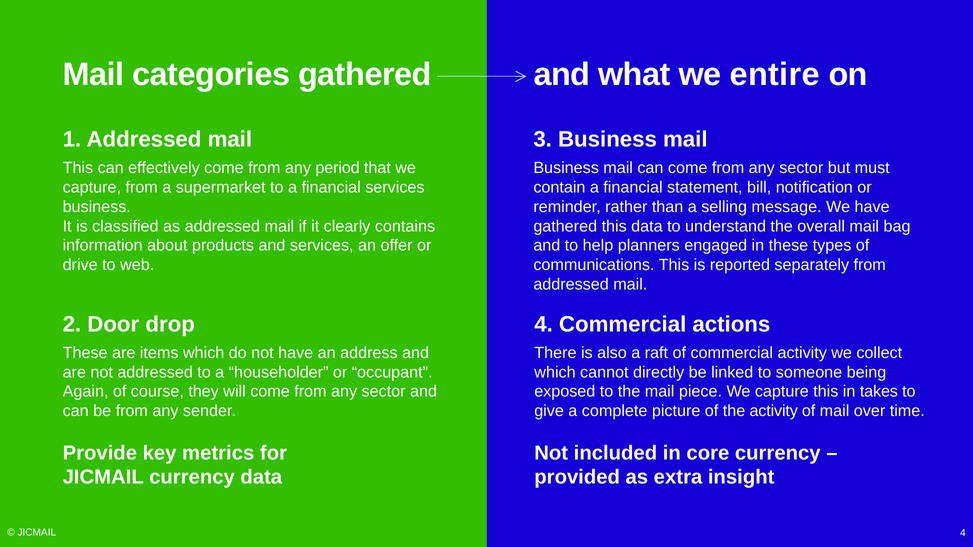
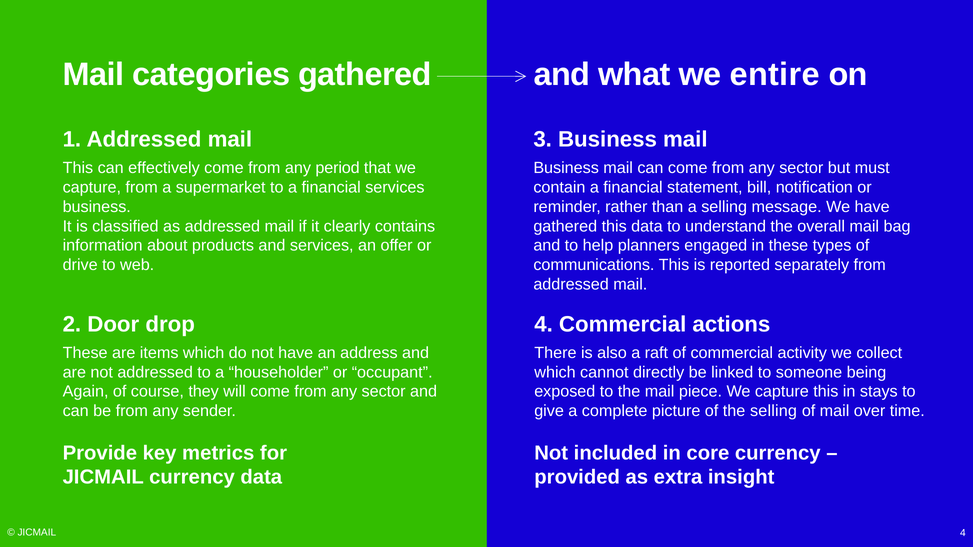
takes: takes -> stays (879, 392)
the activity: activity -> selling (774, 411)
